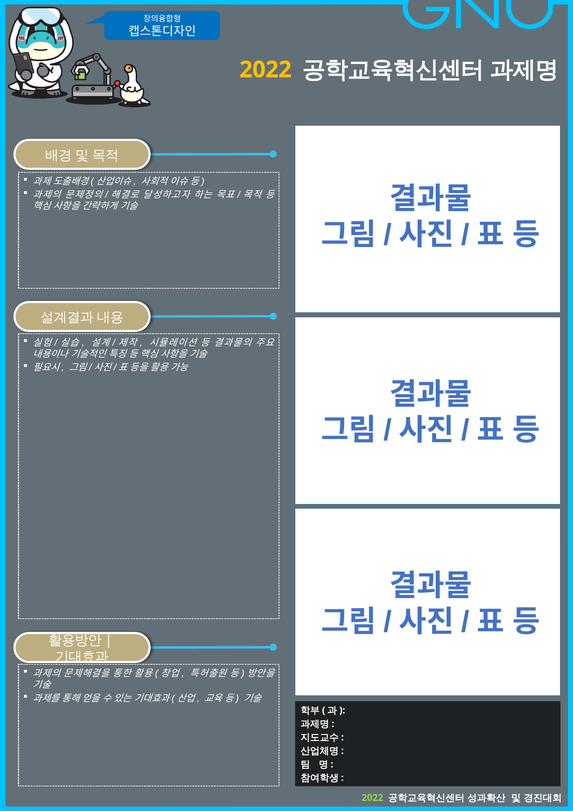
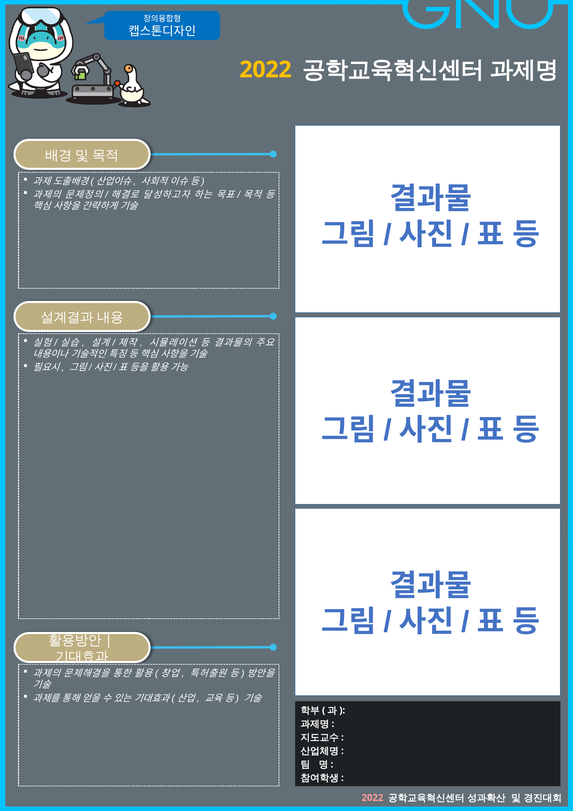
2022 colour: light green -> pink (372, 797)
